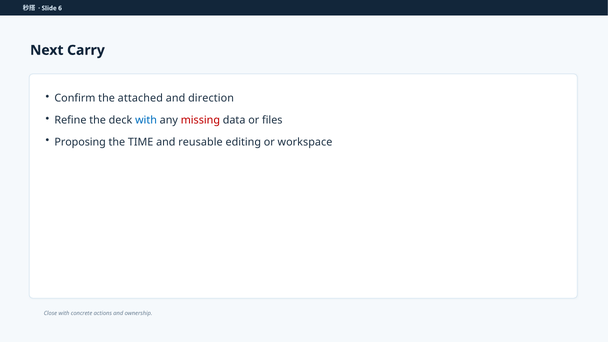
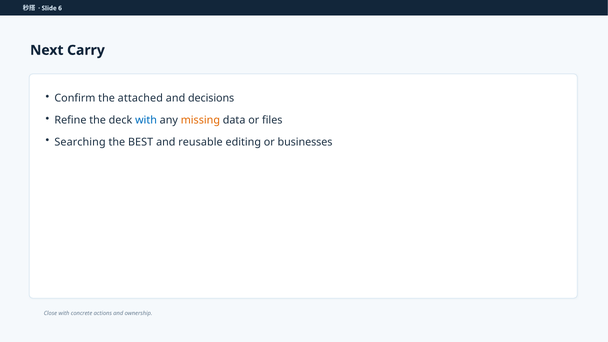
direction: direction -> decisions (211, 98)
missing colour: red -> orange (200, 120)
Proposing: Proposing -> Searching (80, 142)
TIME: TIME -> BEST (141, 142)
workspace: workspace -> businesses (305, 142)
